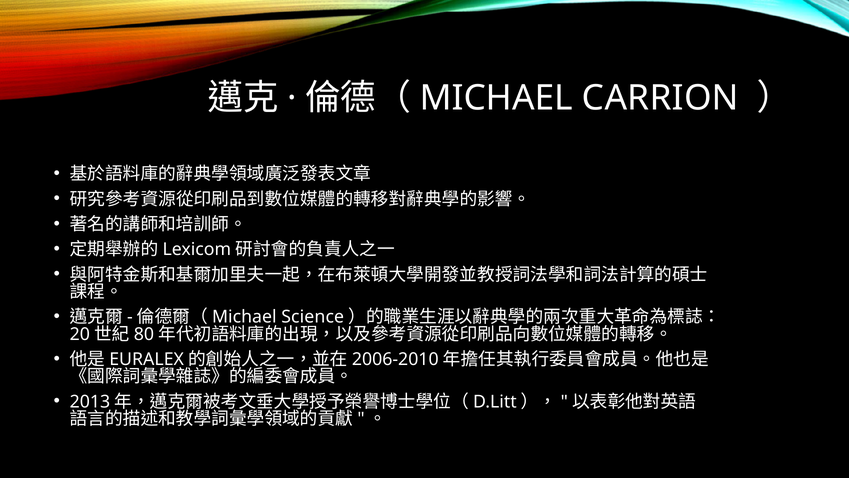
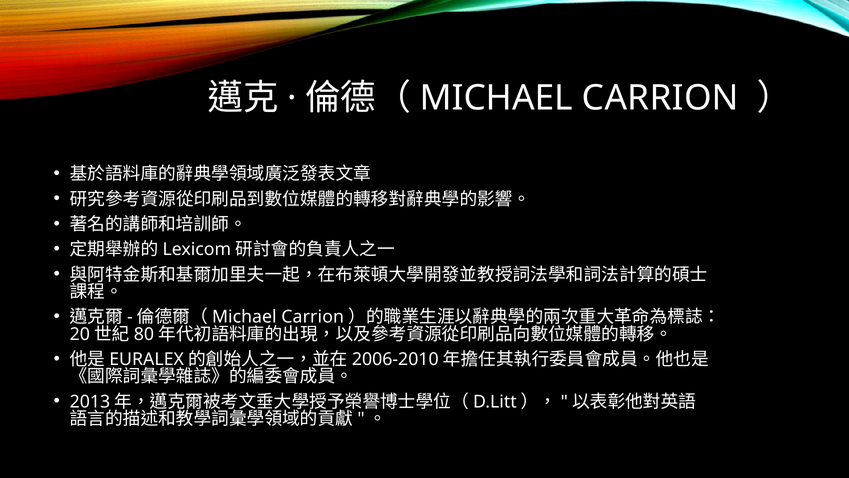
Science: Science -> Carrion (313, 317)
